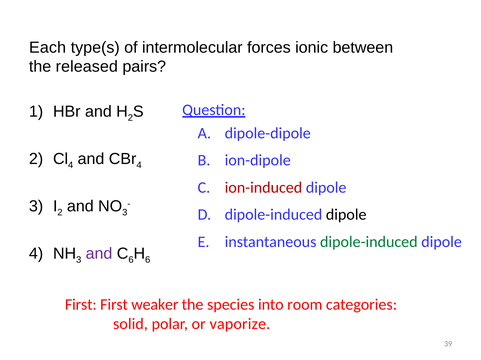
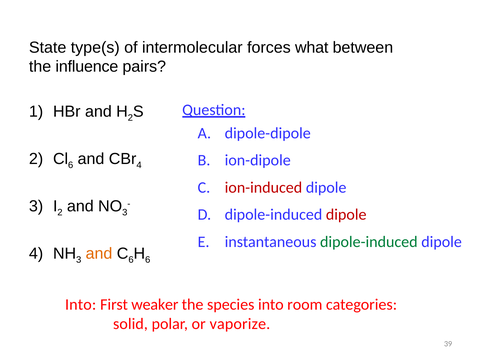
Each: Each -> State (48, 48)
ionic: ionic -> what (312, 48)
released: released -> influence (87, 67)
4: 4 -> 6 (71, 165)
dipole colour: black -> red (346, 215)
and colour: purple -> orange (99, 254)
First: First -> Into (81, 305)
